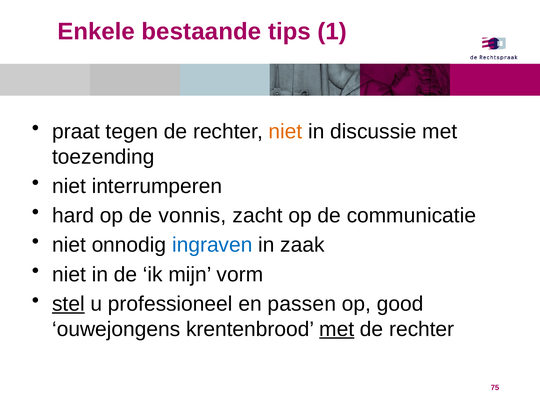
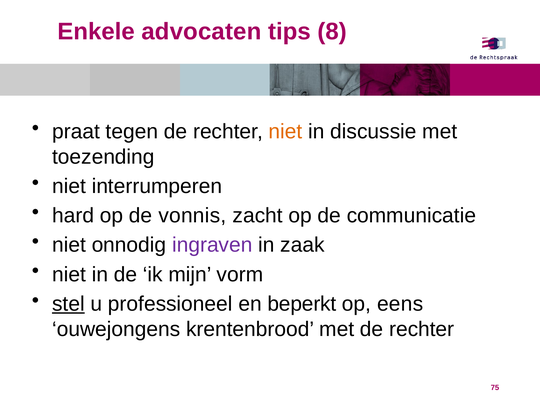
bestaande: bestaande -> advocaten (201, 31)
1: 1 -> 8 (332, 31)
ingraven colour: blue -> purple (212, 245)
passen: passen -> beperkt (302, 304)
good: good -> eens (400, 304)
met underline: present -> none (337, 329)
